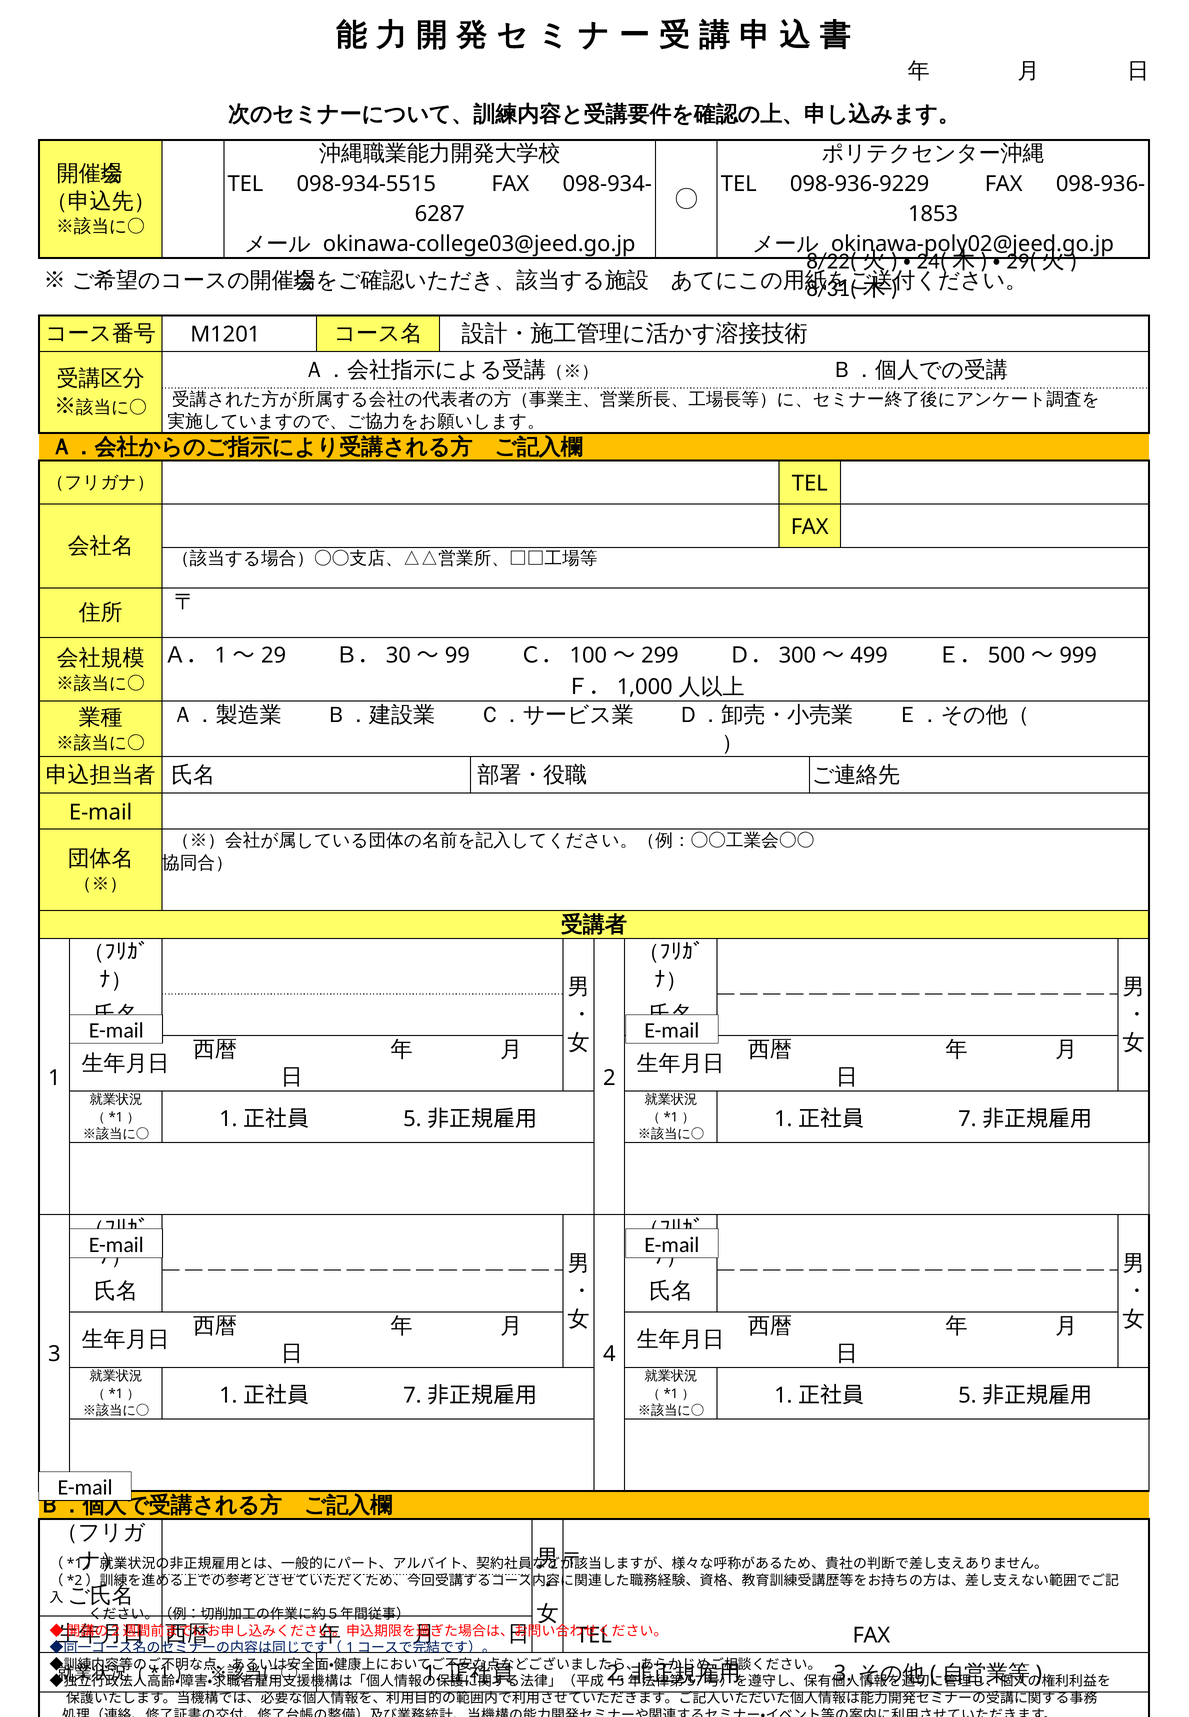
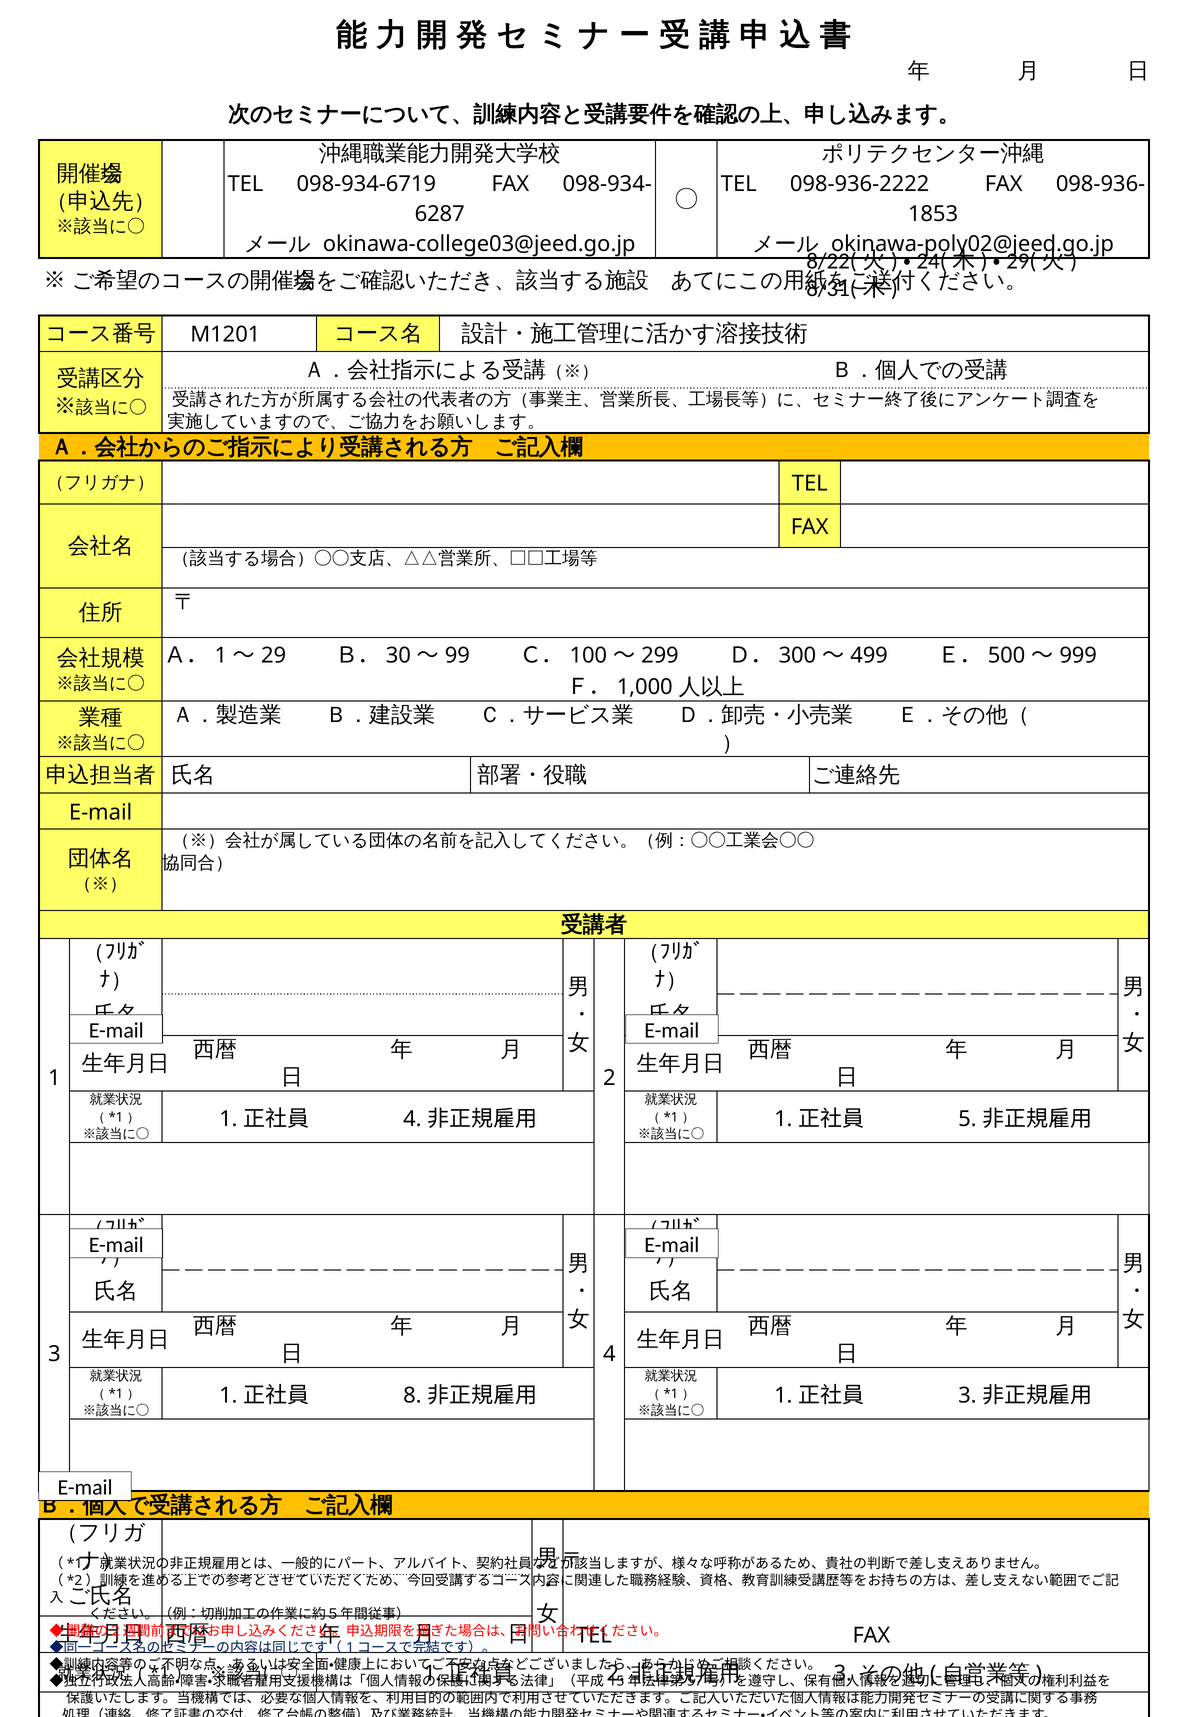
098-934-5515: 098-934-5515 -> 098-934-6719 (366, 184)
098-936-9229: 098-936-9229 -> 098-936-2222 (860, 184)
5: 5 -> 4 (412, 1119)
7: 7 -> 5 (967, 1119)
7: 7 -> 8 (412, 1396)
5: 5 -> 3 (967, 1396)
